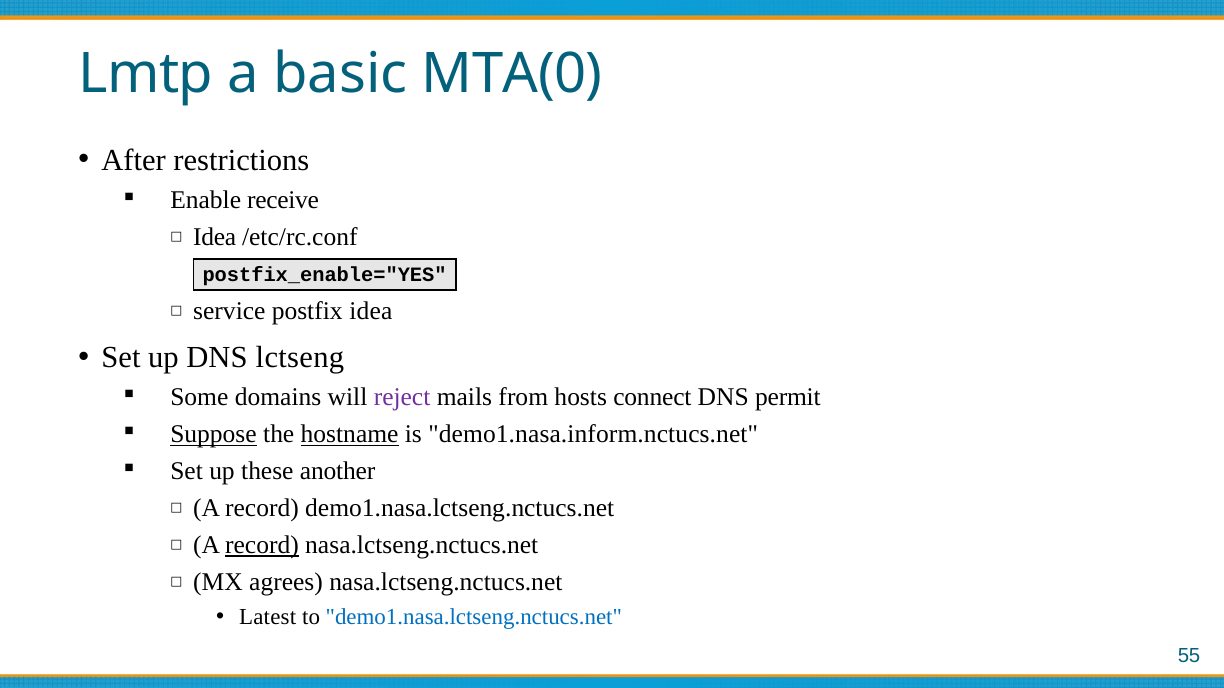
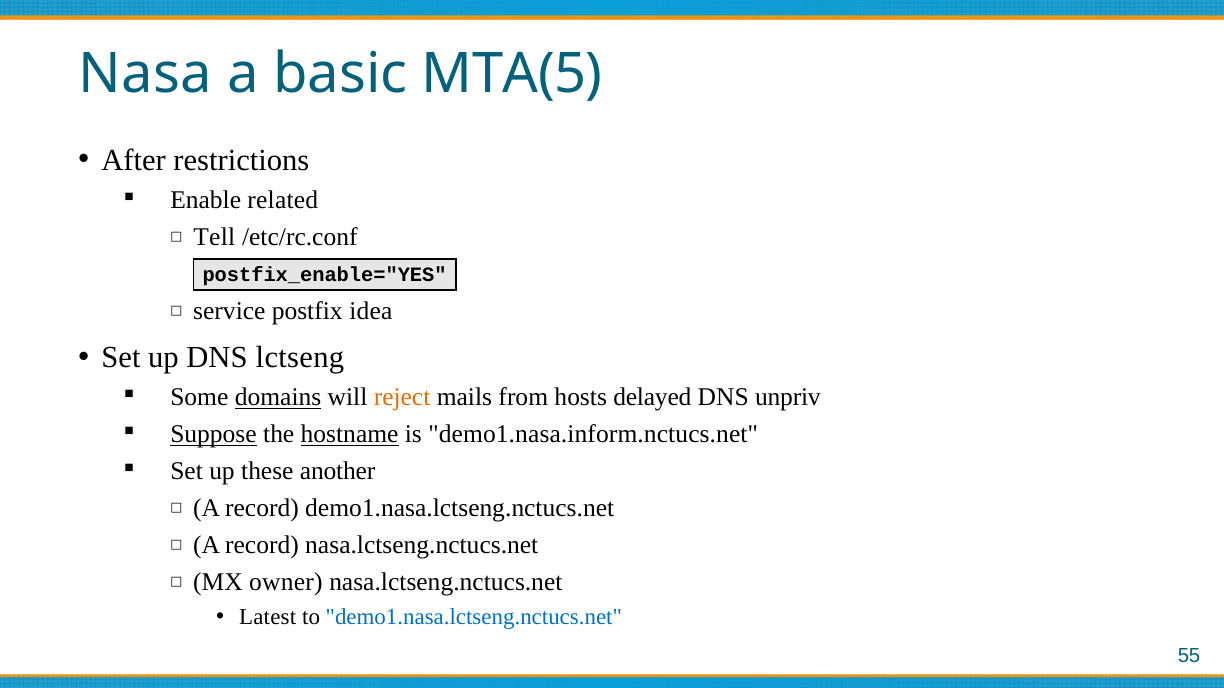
Lmtp: Lmtp -> Nasa (145, 74)
MTA(0: MTA(0 -> MTA(5 (512, 74)
receive: receive -> related (283, 200)
Idea: Idea -> Tell (214, 237)
domains underline: none -> present (278, 398)
reject colour: purple -> orange (402, 398)
connect: connect -> delayed (652, 398)
permit: permit -> unpriv (788, 398)
record underline: present -> none (262, 546)
agrees: agrees -> owner (286, 583)
